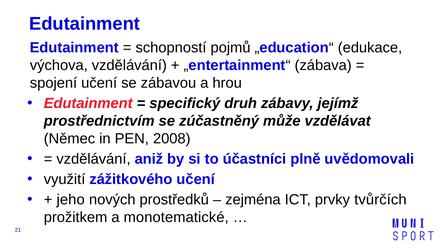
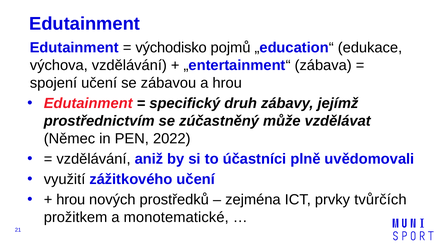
schopností: schopností -> východisko (171, 47)
2008: 2008 -> 2022 (172, 138)
jeho: jeho -> hrou (71, 199)
